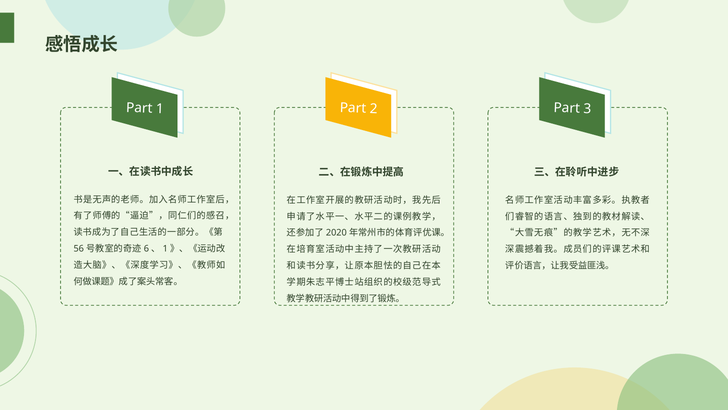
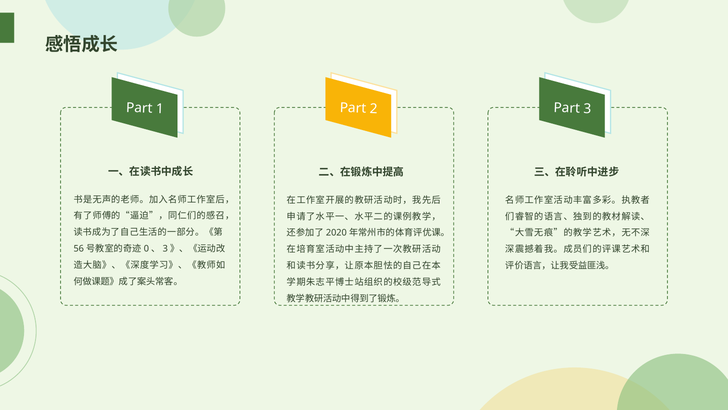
6: 6 -> 0 (146, 248)
1: 1 -> 3 (165, 248)
